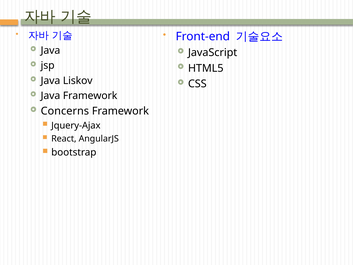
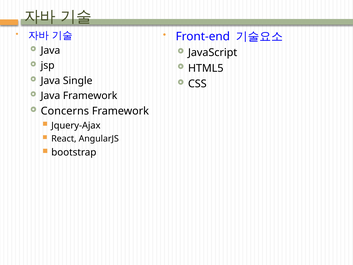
Liskov: Liskov -> Single (78, 81)
